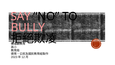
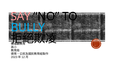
BULLY colour: pink -> light blue (28, 27)
